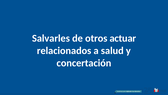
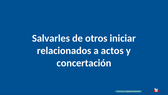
actuar: actuar -> iniciar (123, 38)
salud: salud -> actos (112, 50)
